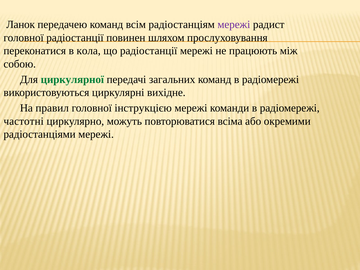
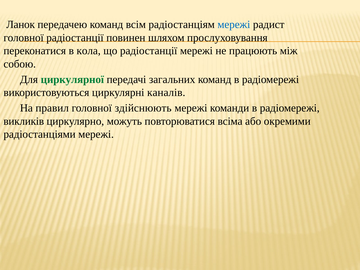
мережі colour: purple -> blue (234, 25)
вихідне: вихідне -> каналів (166, 93)
інструкцією: інструкцією -> здійснюють (143, 108)
частотні: частотні -> викликів (24, 121)
